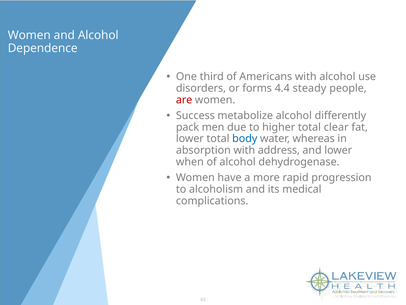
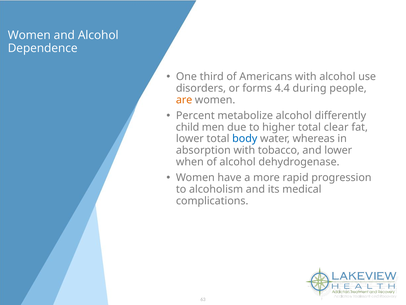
steady: steady -> during (310, 88)
are colour: red -> orange (184, 100)
Success: Success -> Percent (195, 115)
pack: pack -> child (188, 127)
address: address -> tobacco (279, 150)
